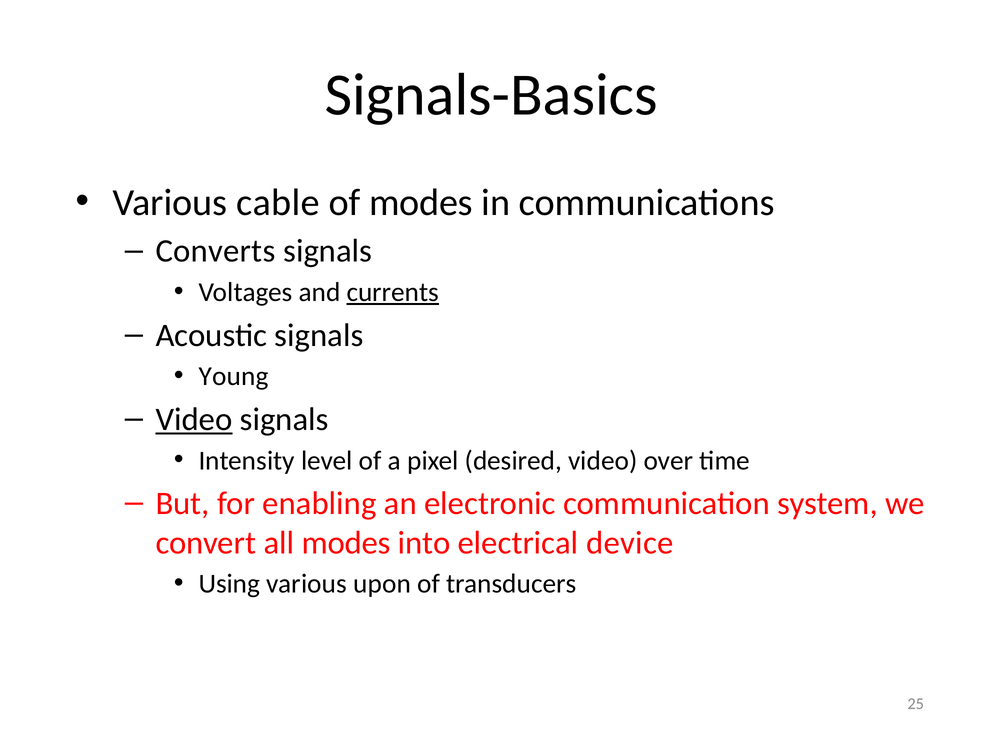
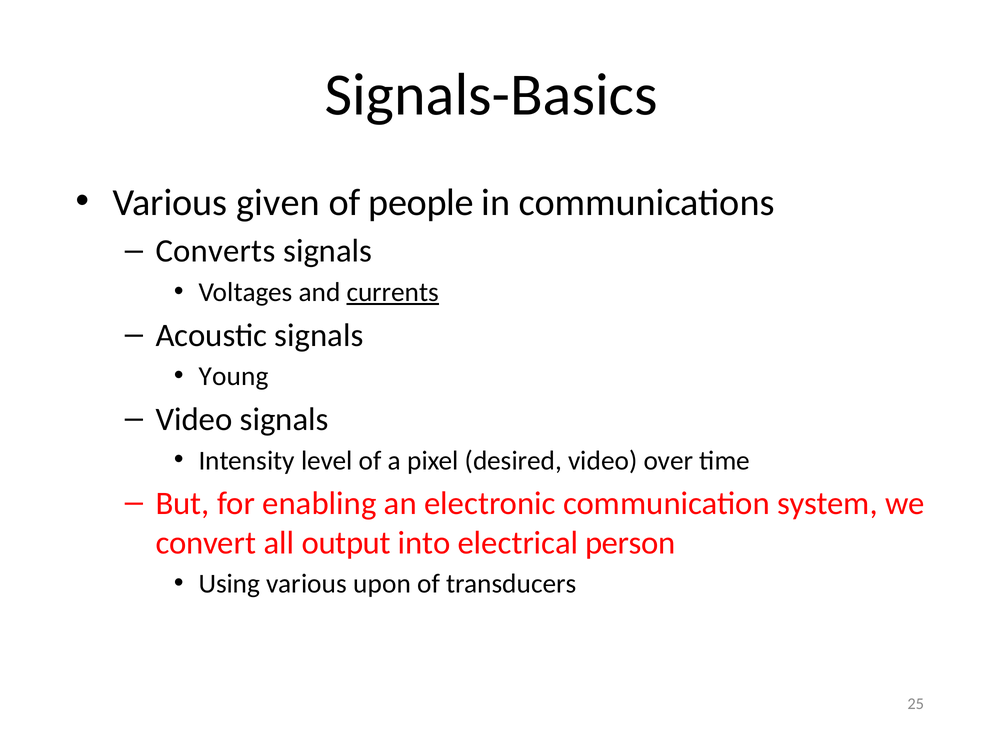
cable: cable -> given (278, 202)
of modes: modes -> people (421, 202)
Video underline: present -> none (194, 419)
all modes: modes -> output (346, 543)
device: device -> person (630, 543)
